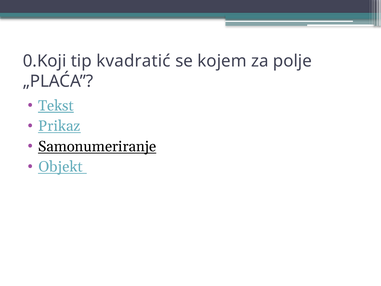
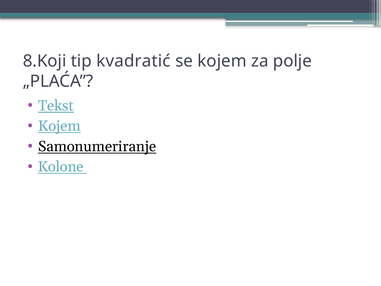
0.Koji: 0.Koji -> 8.Koji (45, 61)
Prikaz: Prikaz -> Kojem (59, 126)
Objekt: Objekt -> Kolone (61, 167)
